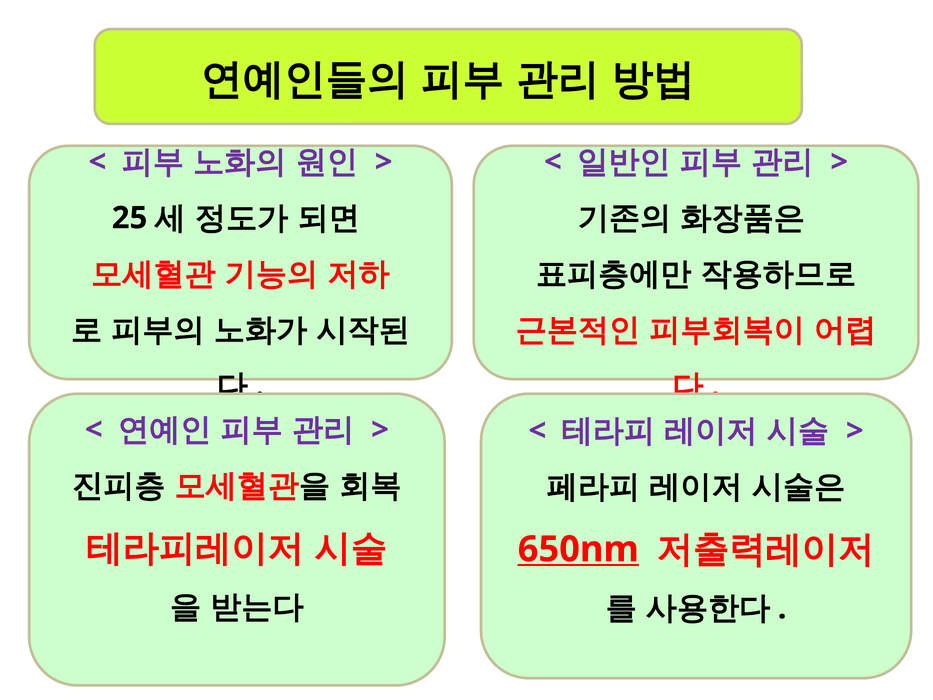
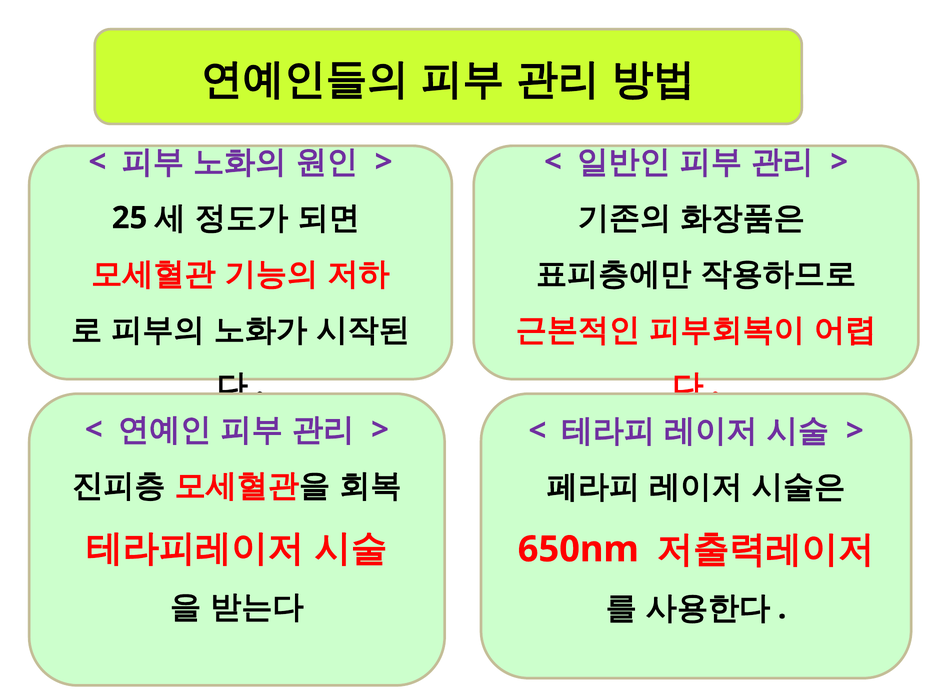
650nm underline: present -> none (578, 549)
